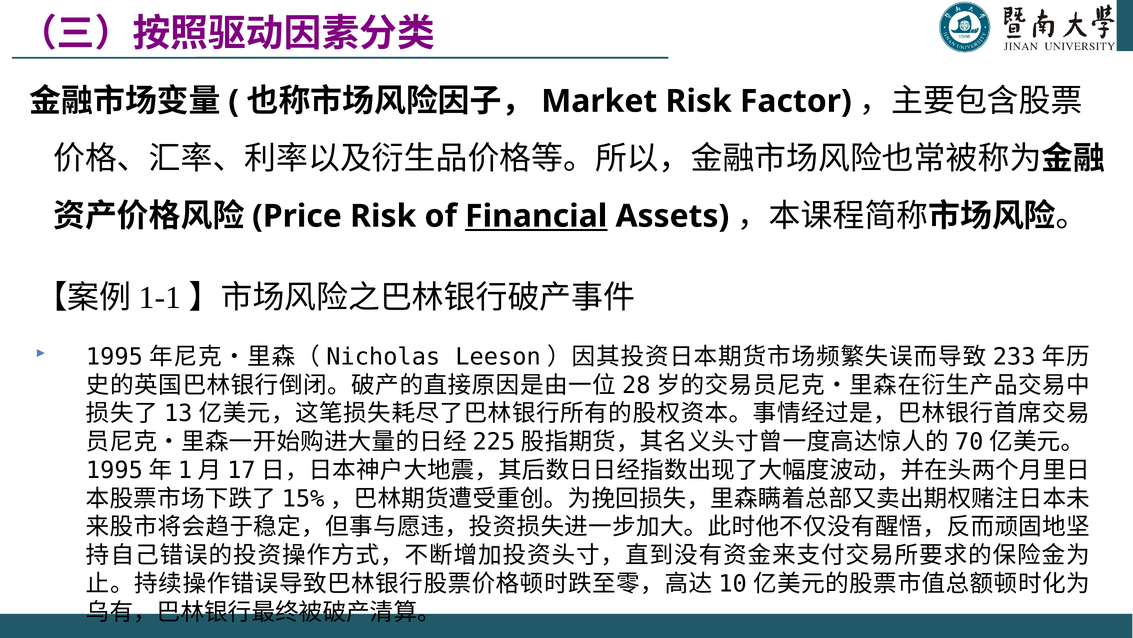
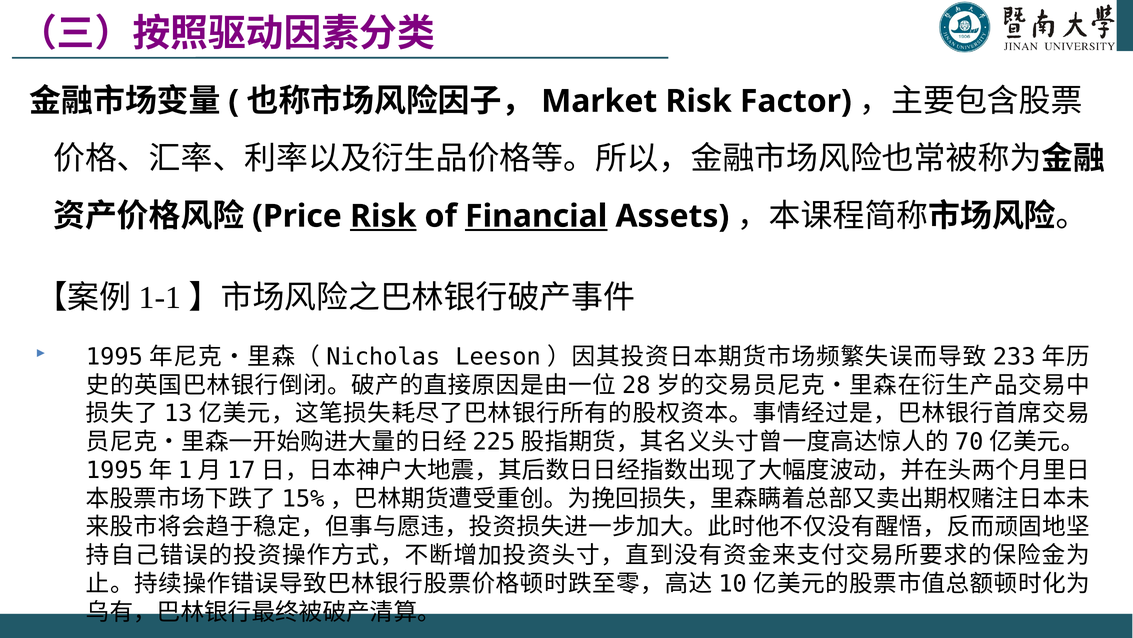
Risk underline: none -> present (383, 216)
